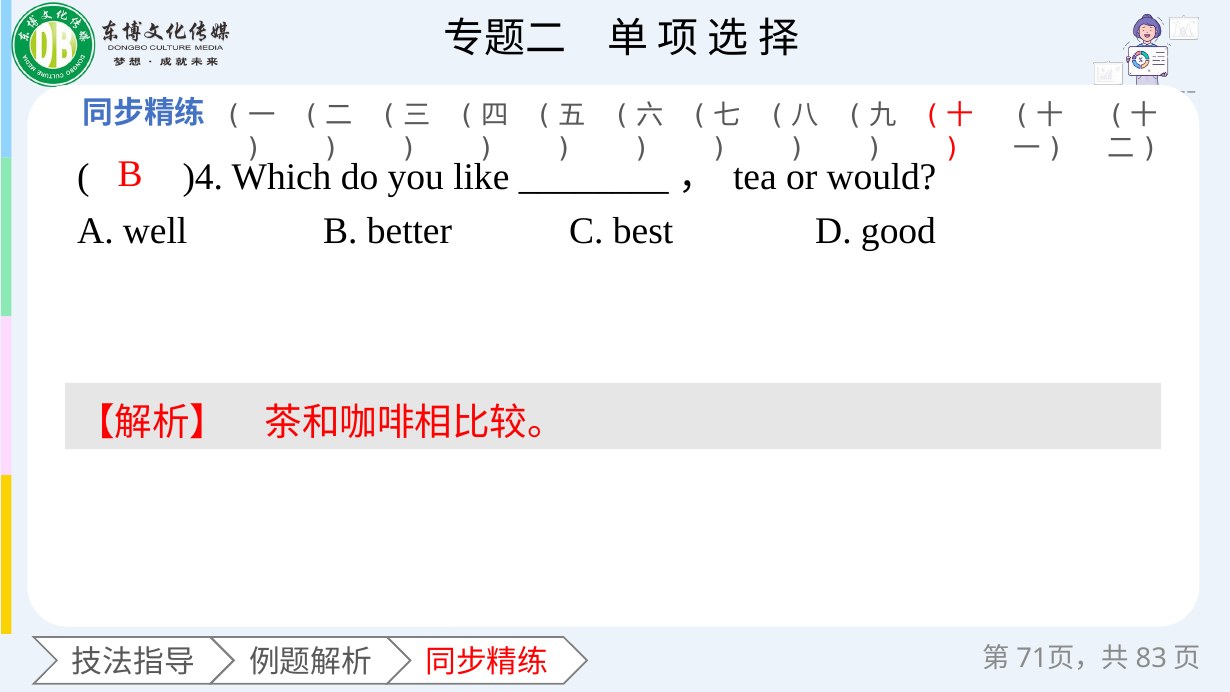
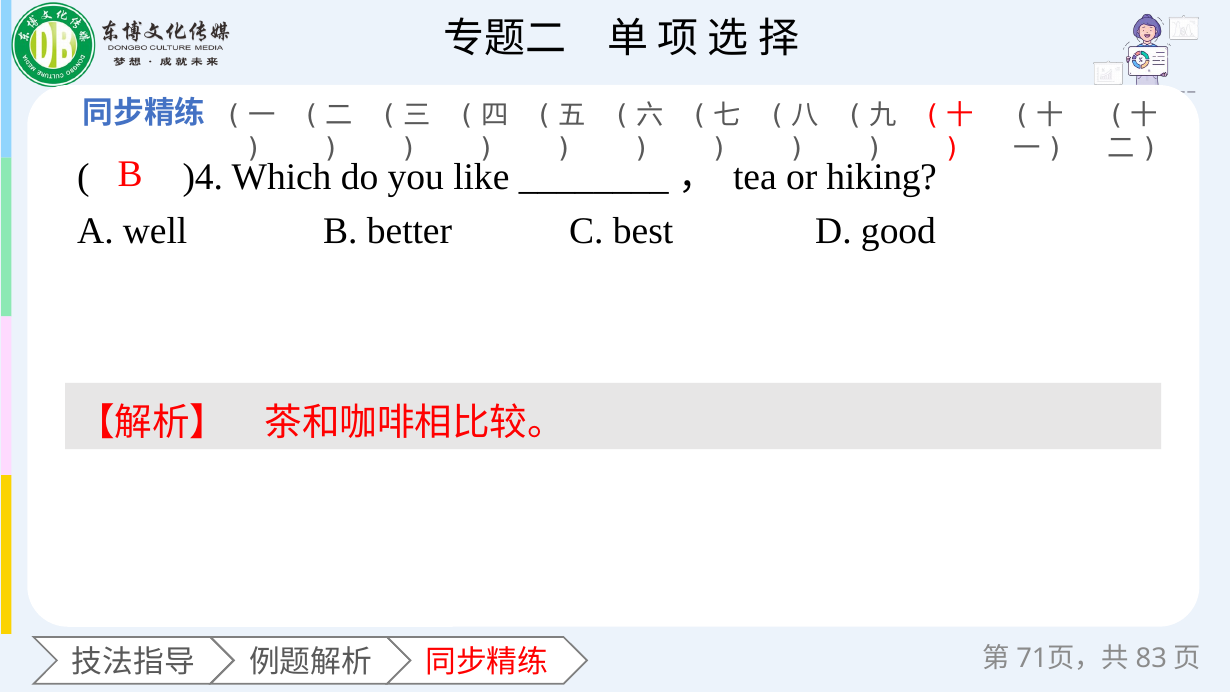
would: would -> hiking (882, 177)
